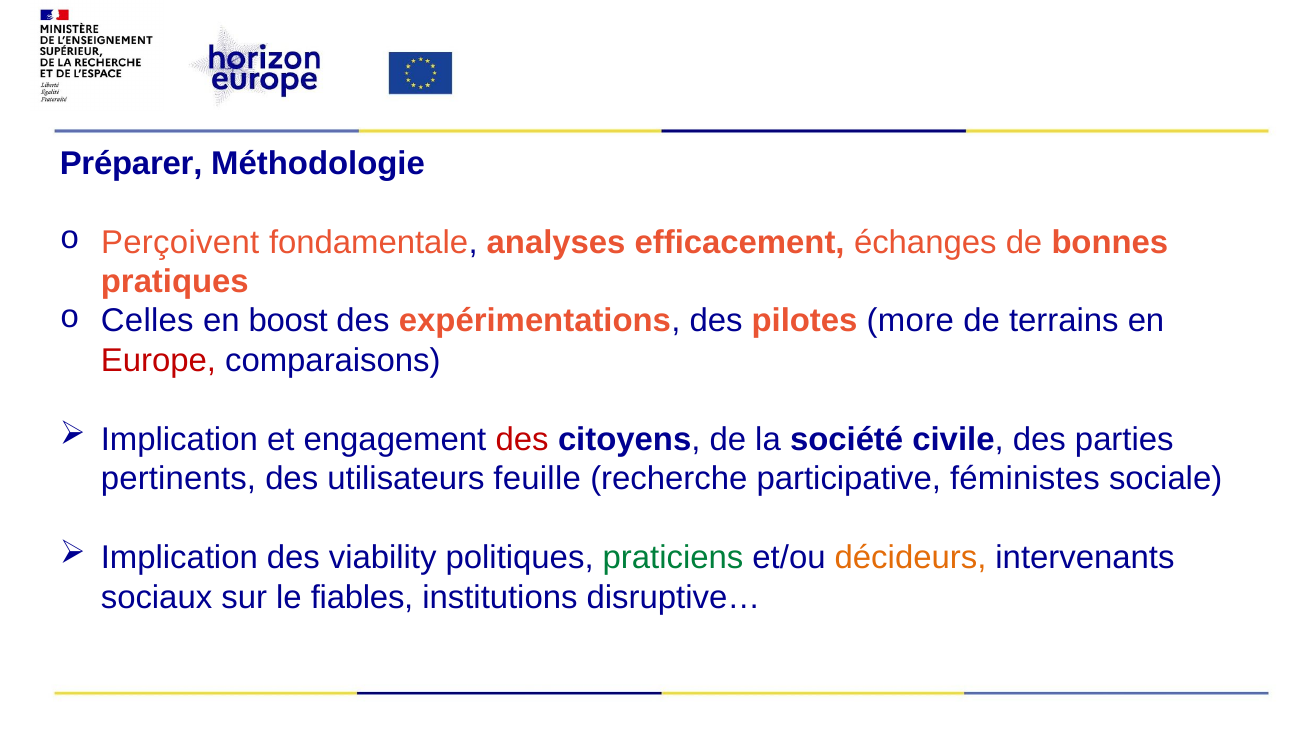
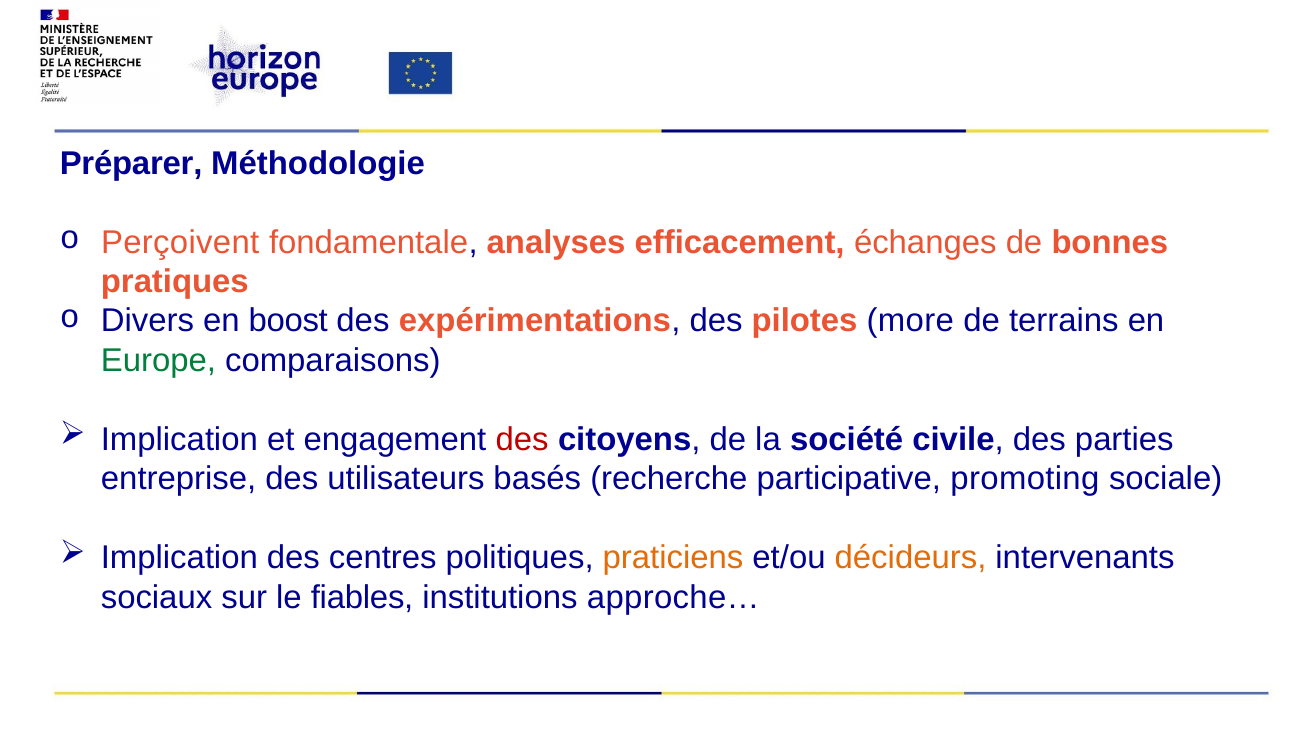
Celles: Celles -> Divers (147, 321)
Europe colour: red -> green (158, 361)
pertinents: pertinents -> entreprise (179, 479)
feuille: feuille -> basés (537, 479)
féministes: féministes -> promoting (1025, 479)
viability: viability -> centres (383, 558)
praticiens colour: green -> orange (673, 558)
disruptive…: disruptive… -> approche… (673, 598)
